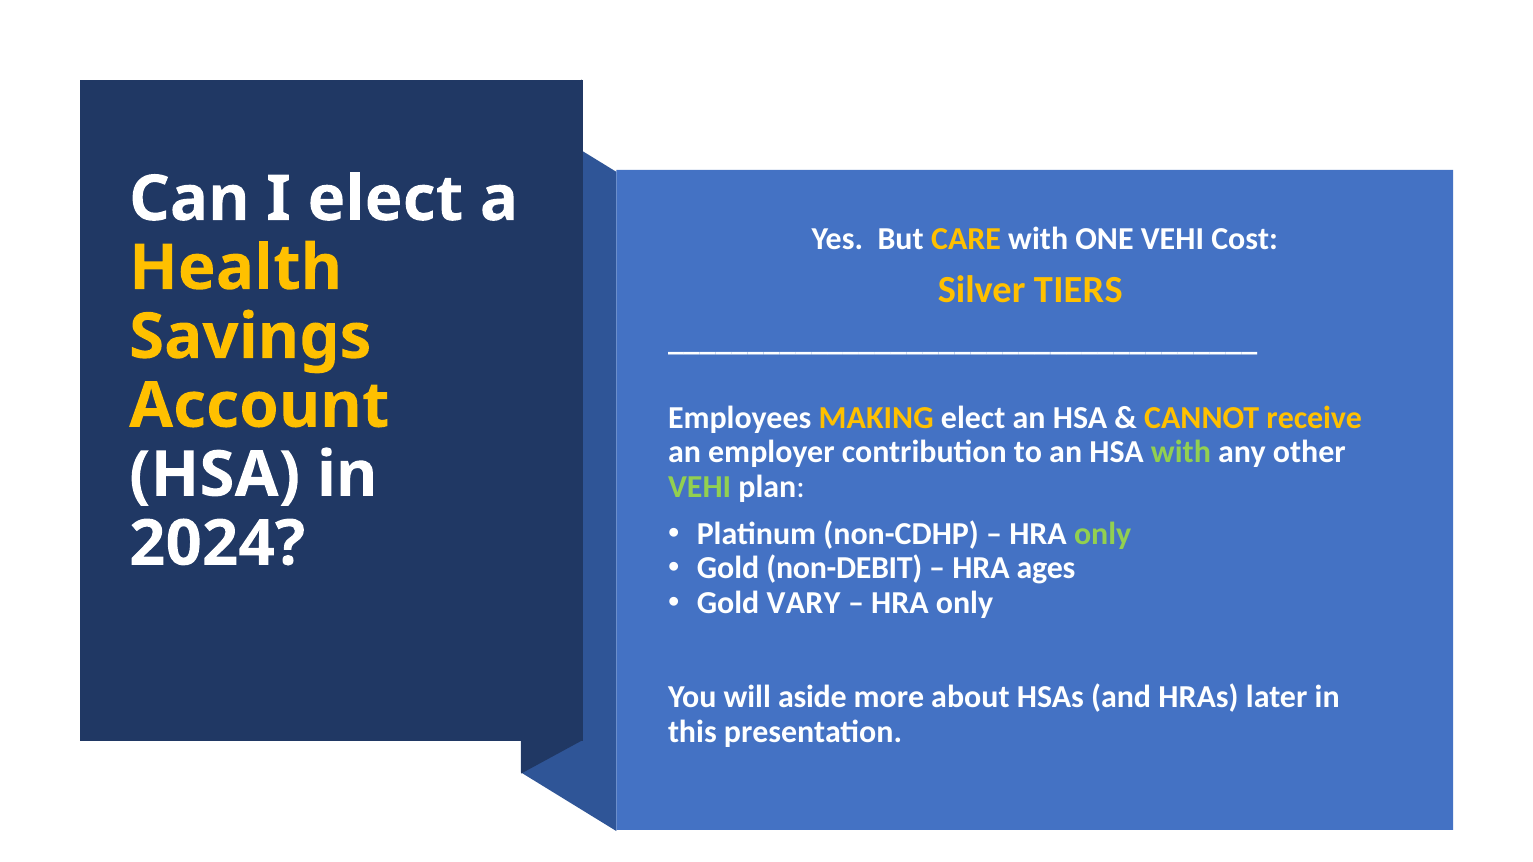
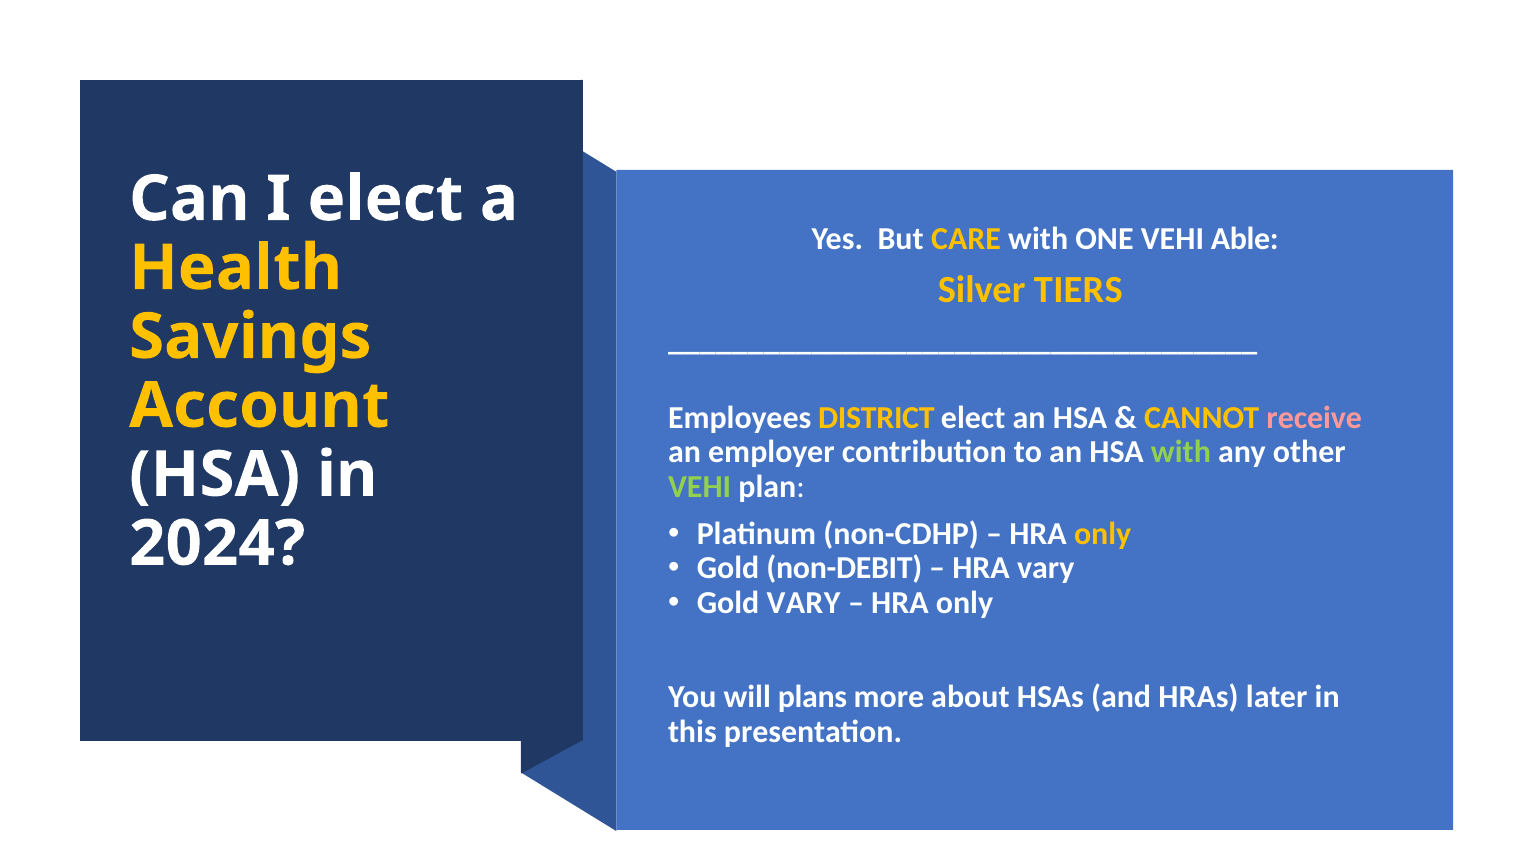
Cost: Cost -> Able (1245, 239)
MAKING: MAKING -> DISTRICT (876, 418)
receive colour: yellow -> pink (1314, 418)
only colour: light green -> yellow (1103, 534)
HRA ages: ages -> vary (1046, 568)
aside: aside -> plans (812, 697)
